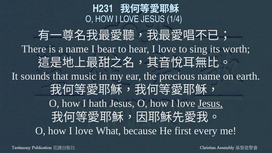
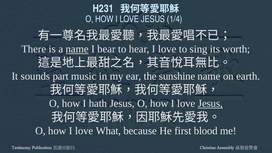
name underline: none -> present (77, 49)
that: that -> part (61, 76)
precious: precious -> sunshine (177, 76)
every: every -> blood (206, 131)
